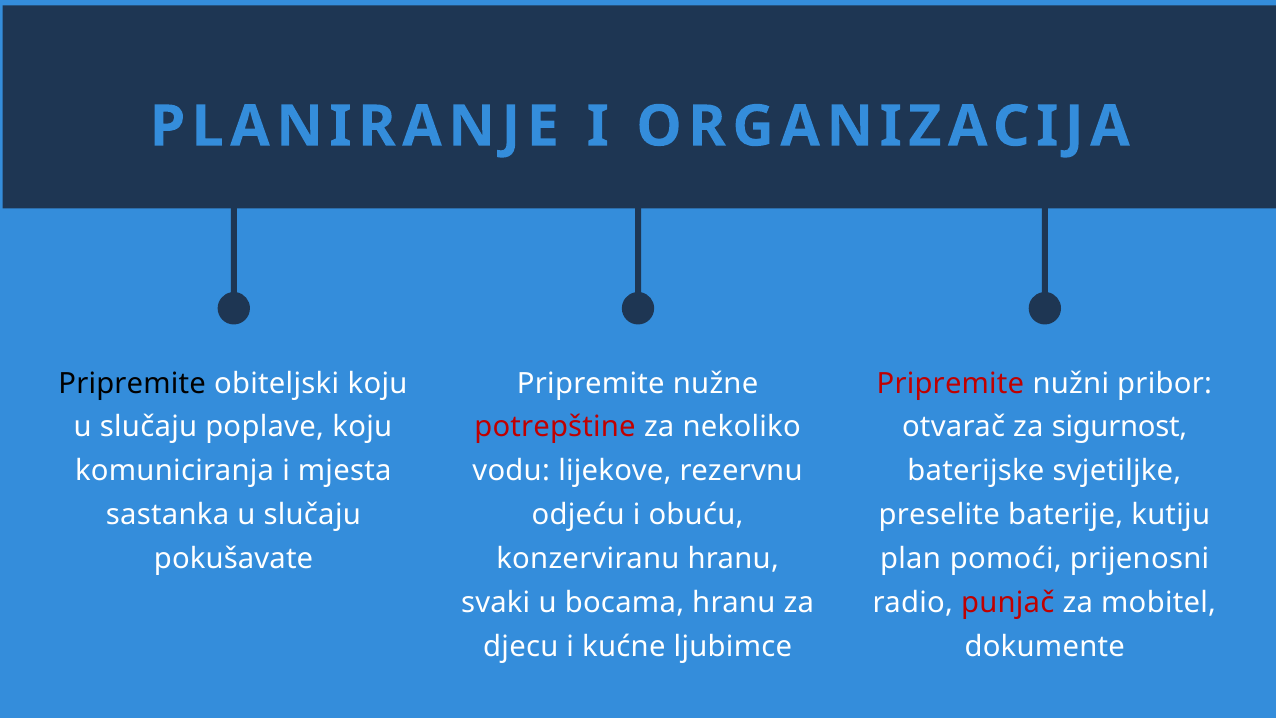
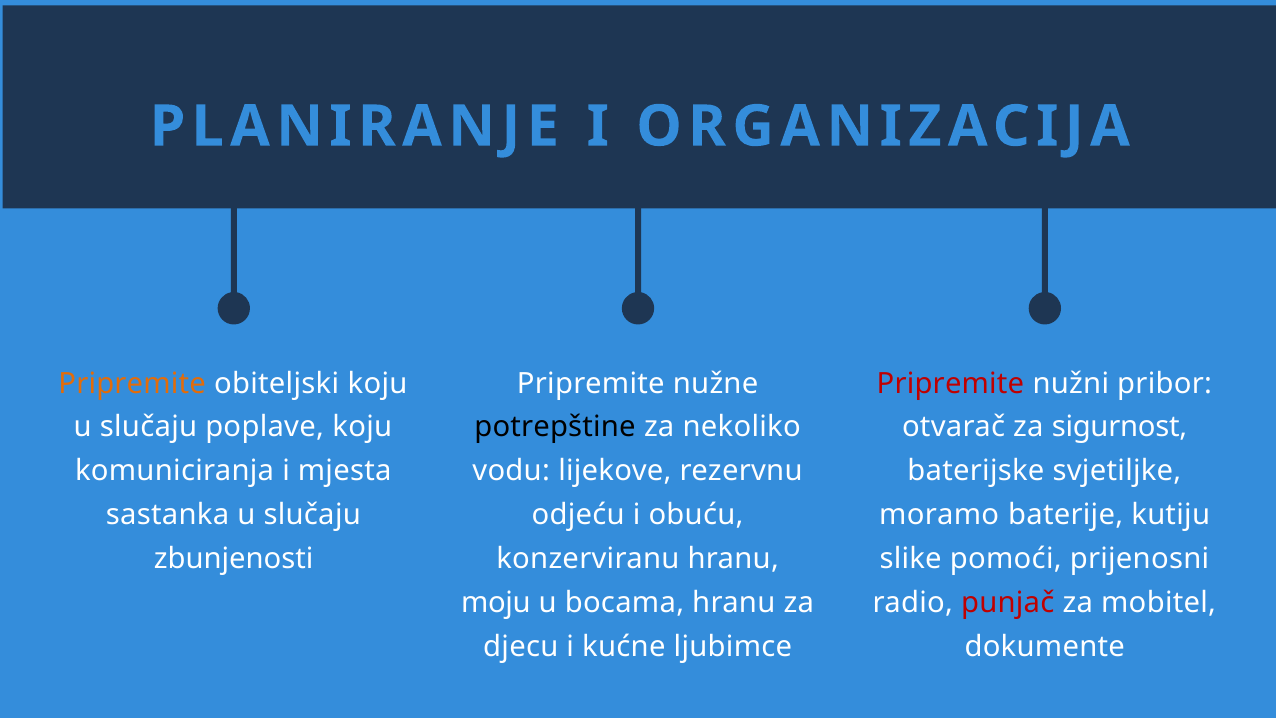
Pripremite colour: black -> orange (132, 383)
potrepštine colour: red -> black (555, 427)
preselite: preselite -> moramo (939, 515)
pokušavate: pokušavate -> zbunjenosti (234, 559)
plan: plan -> slike (911, 559)
svaki: svaki -> moju (496, 603)
